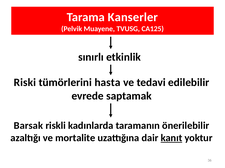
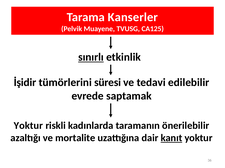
sınırlı underline: none -> present (91, 57)
Riski: Riski -> İşidir (25, 83)
hasta: hasta -> süresi (108, 83)
Barsak: Barsak -> Yoktur (28, 126)
